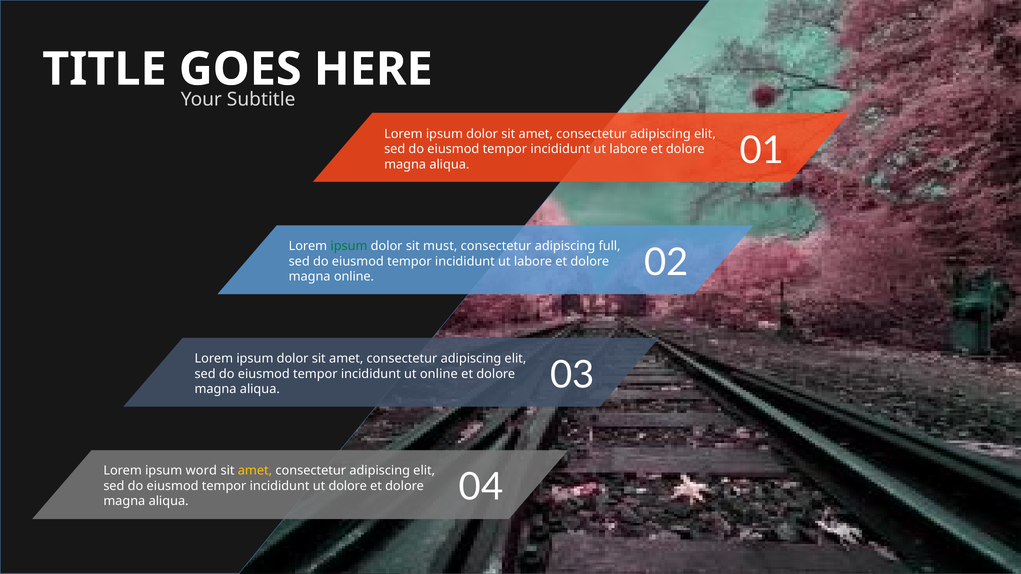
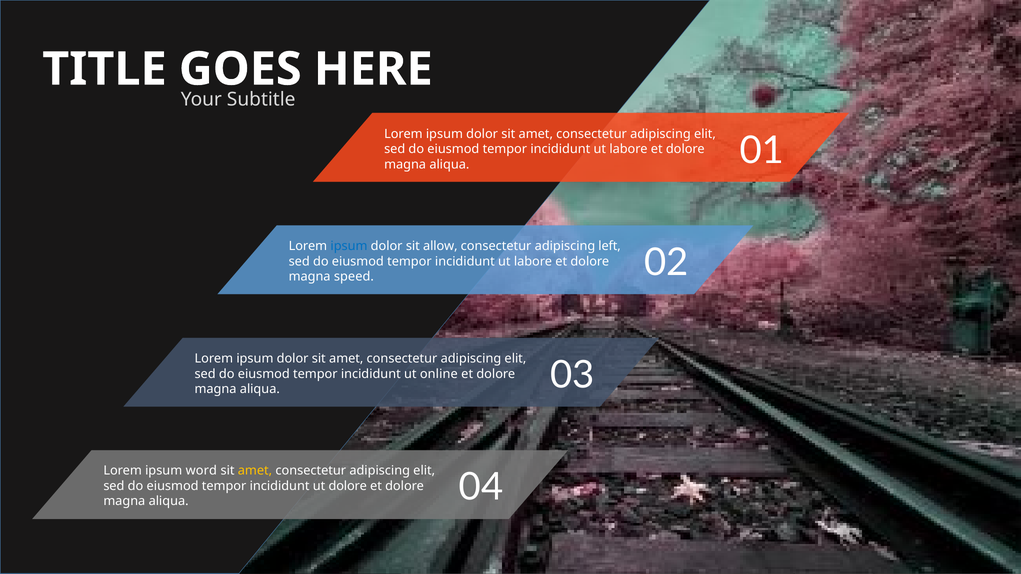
ipsum colour: green -> blue (349, 246)
must: must -> allow (440, 246)
full: full -> left (610, 246)
magna online: online -> speed (354, 277)
